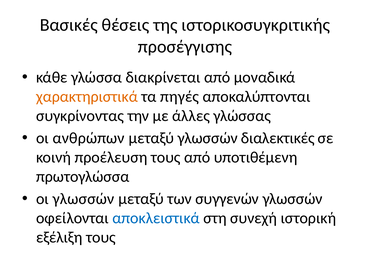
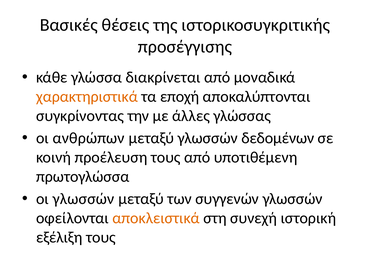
πηγές: πηγές -> εποχή (180, 96)
διαλεκτικές: διαλεκτικές -> δεδομένων (278, 138)
αποκλειστικά colour: blue -> orange (156, 218)
